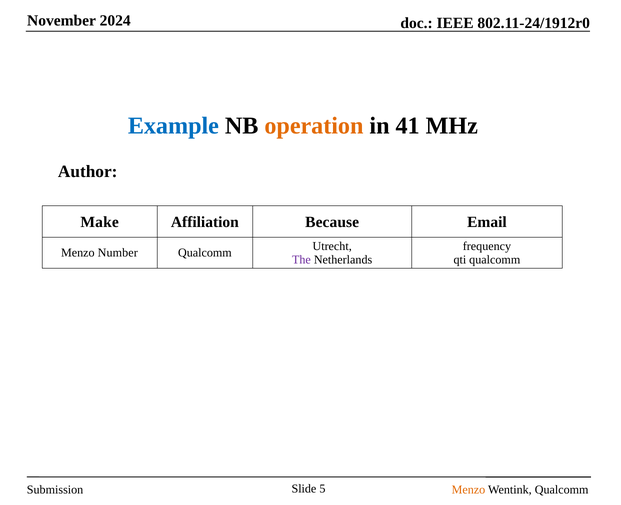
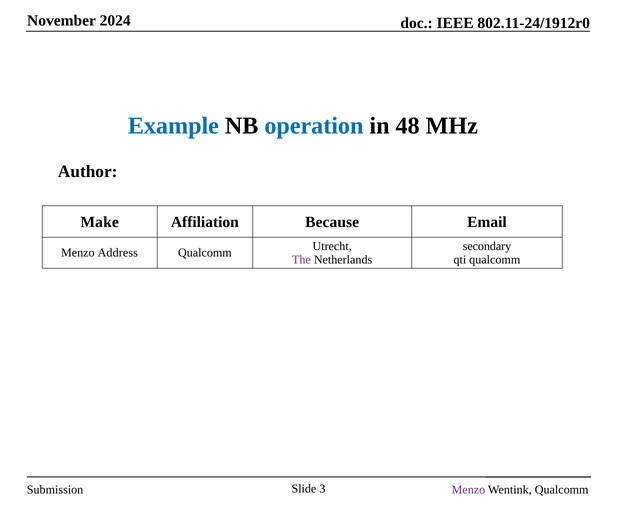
operation colour: orange -> blue (314, 126)
41: 41 -> 48 (408, 126)
frequency: frequency -> secondary (487, 246)
Number: Number -> Address (118, 253)
5: 5 -> 3 (322, 488)
Menzo colour: orange -> purple (468, 490)
